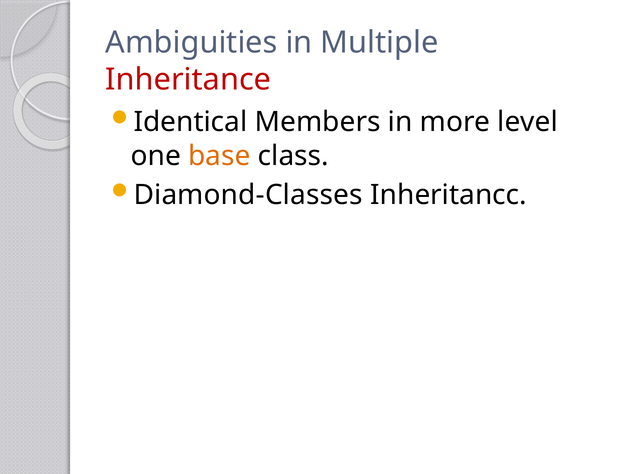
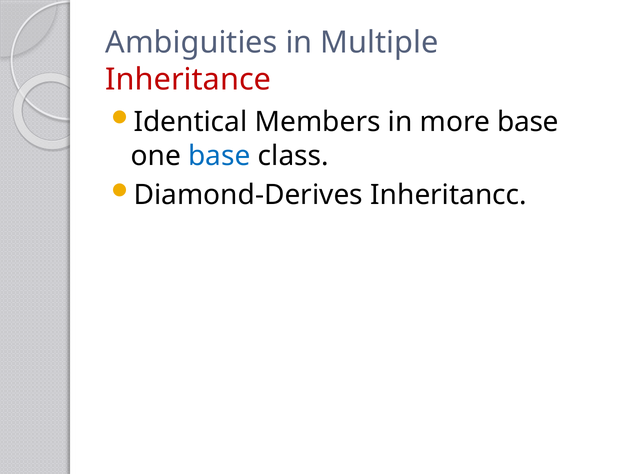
more level: level -> base (528, 122)
base colour: orange -> blue (219, 156)
Diamond-Classes: Diamond-Classes -> Diamond-Derives (248, 195)
